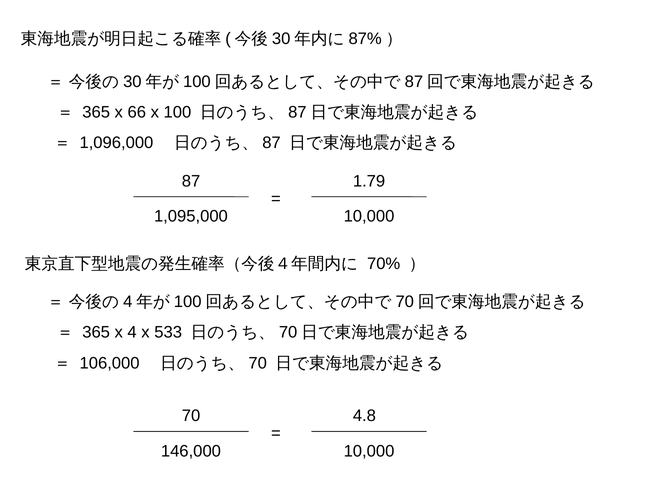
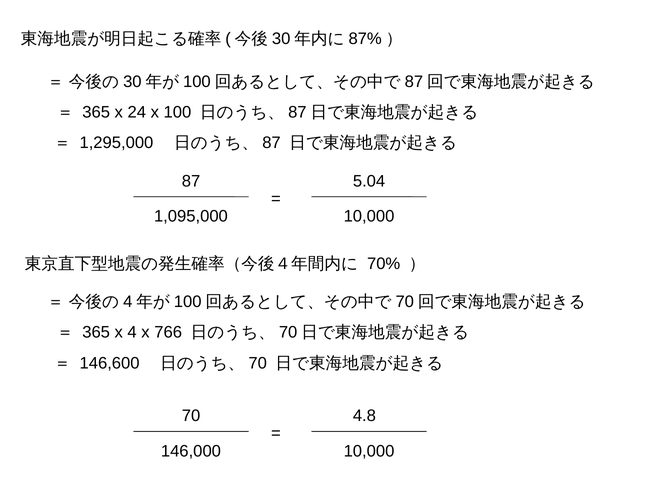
66: 66 -> 24 (137, 112)
1,096,000: 1,096,000 -> 1,295,000 (116, 143)
1.79: 1.79 -> 5.04 (369, 181)
533: 533 -> 766 (168, 332)
106,000: 106,000 -> 146,600 (110, 363)
